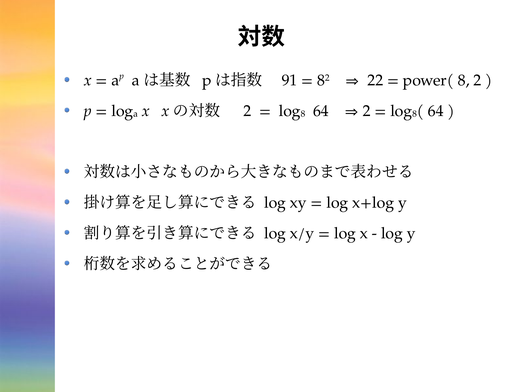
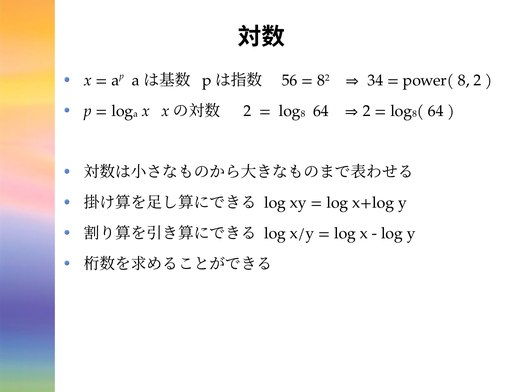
91: 91 -> 56 (290, 80)
22: 22 -> 34 (375, 80)
